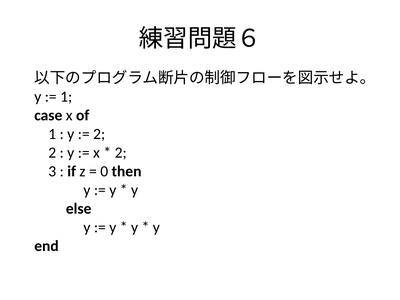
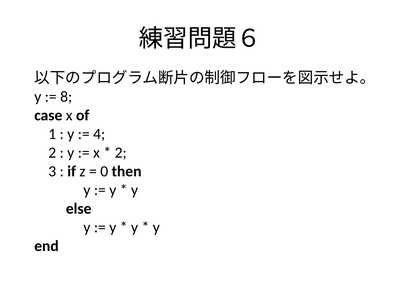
1: 1 -> 8 (66, 97)
2: 2 -> 4 (99, 134)
